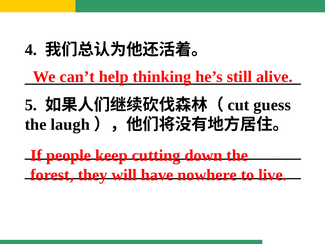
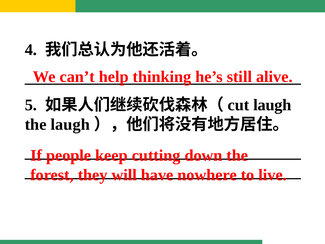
guess: guess -> laugh (272, 105)
